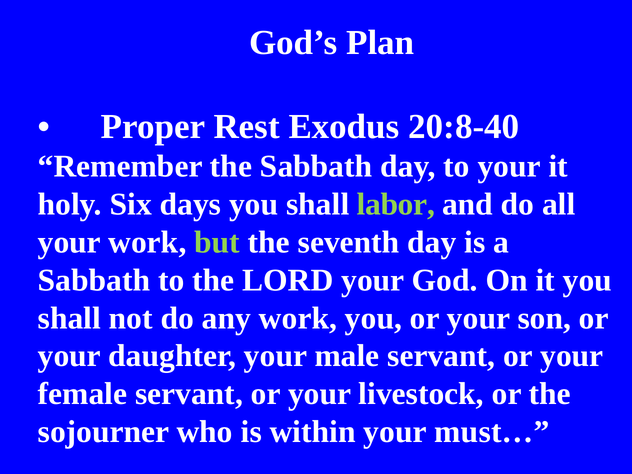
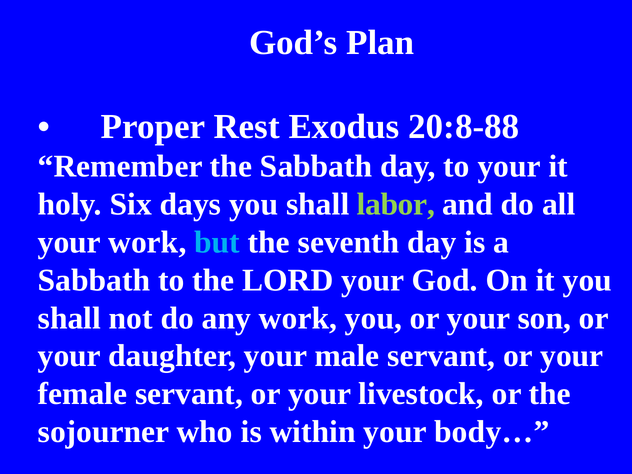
20:8-40: 20:8-40 -> 20:8-88 (464, 127)
but colour: light green -> light blue (217, 242)
must…: must… -> body… (492, 432)
